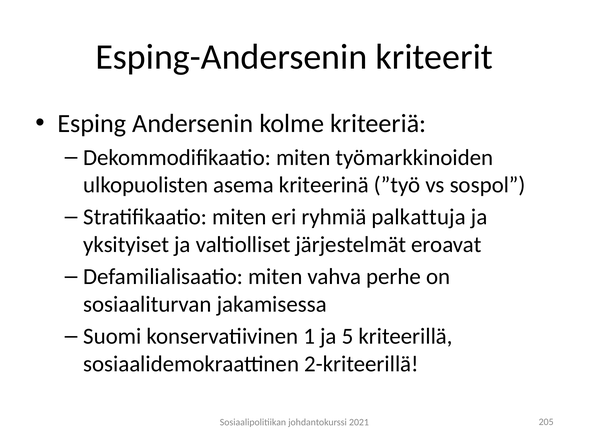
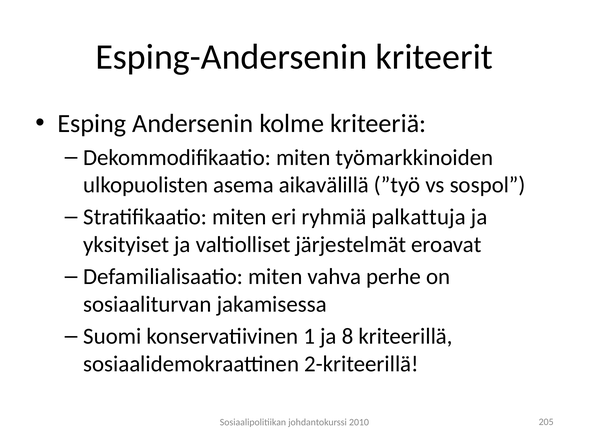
kriteerinä: kriteerinä -> aikavälillä (324, 185)
5: 5 -> 8 (348, 336)
2021: 2021 -> 2010 (359, 422)
